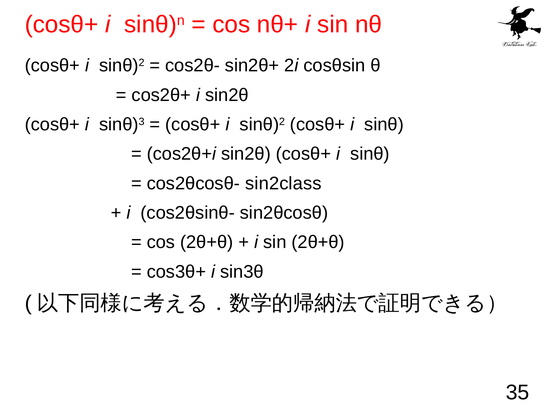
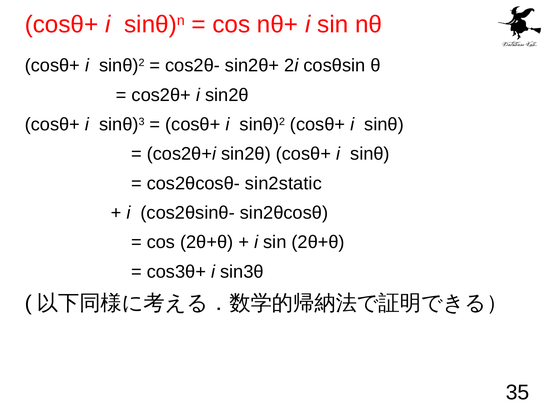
sin2class: sin2class -> sin2static (283, 183)
